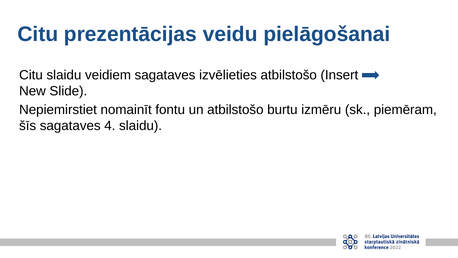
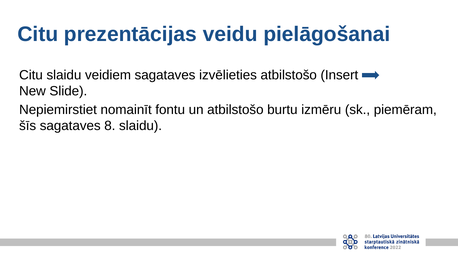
4: 4 -> 8 (110, 126)
